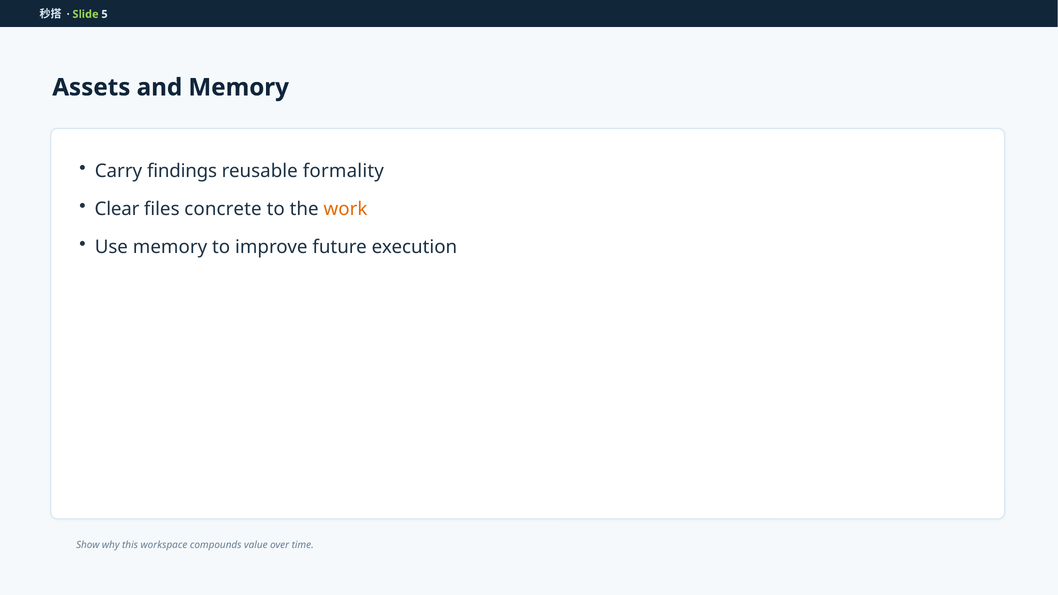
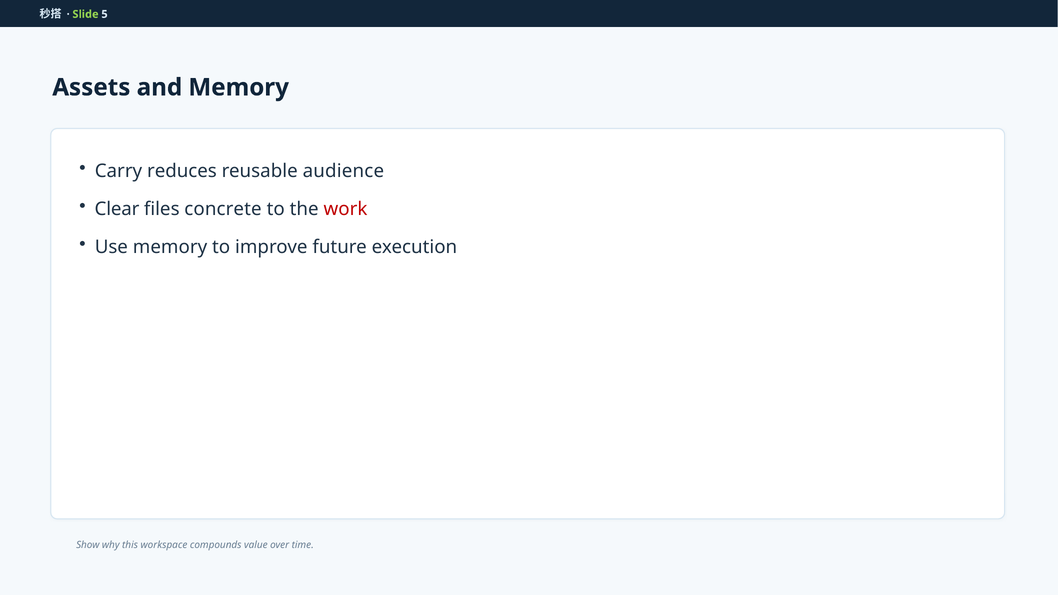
findings: findings -> reduces (182, 171)
formality: formality -> audience (343, 171)
work colour: orange -> red (345, 209)
